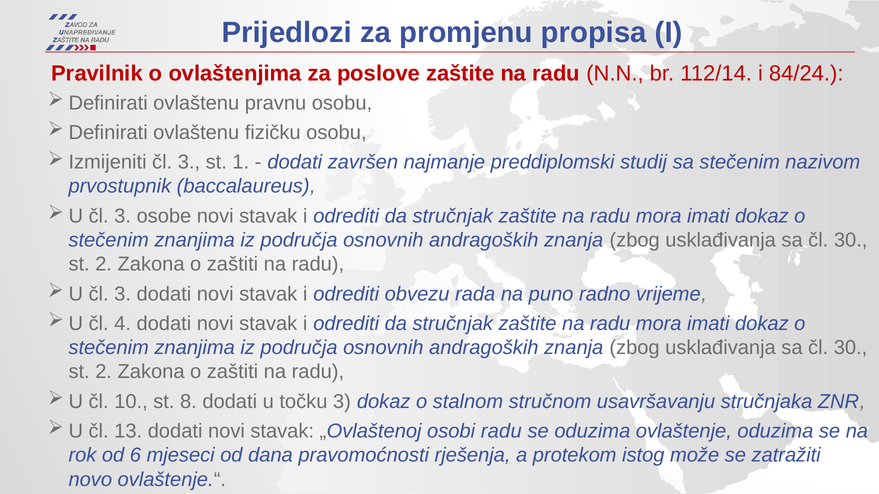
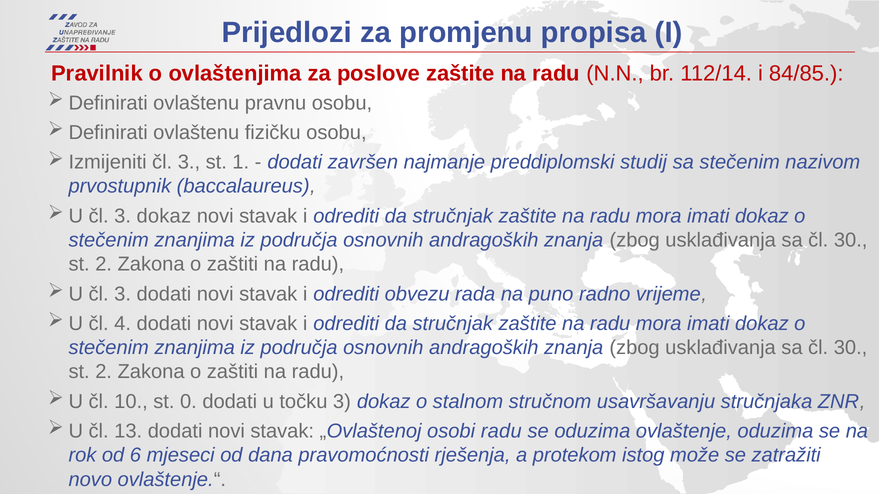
84/24: 84/24 -> 84/85 (806, 74)
čl 3 osobe: osobe -> dokaz (164, 216)
8: 8 -> 0 (188, 402)
